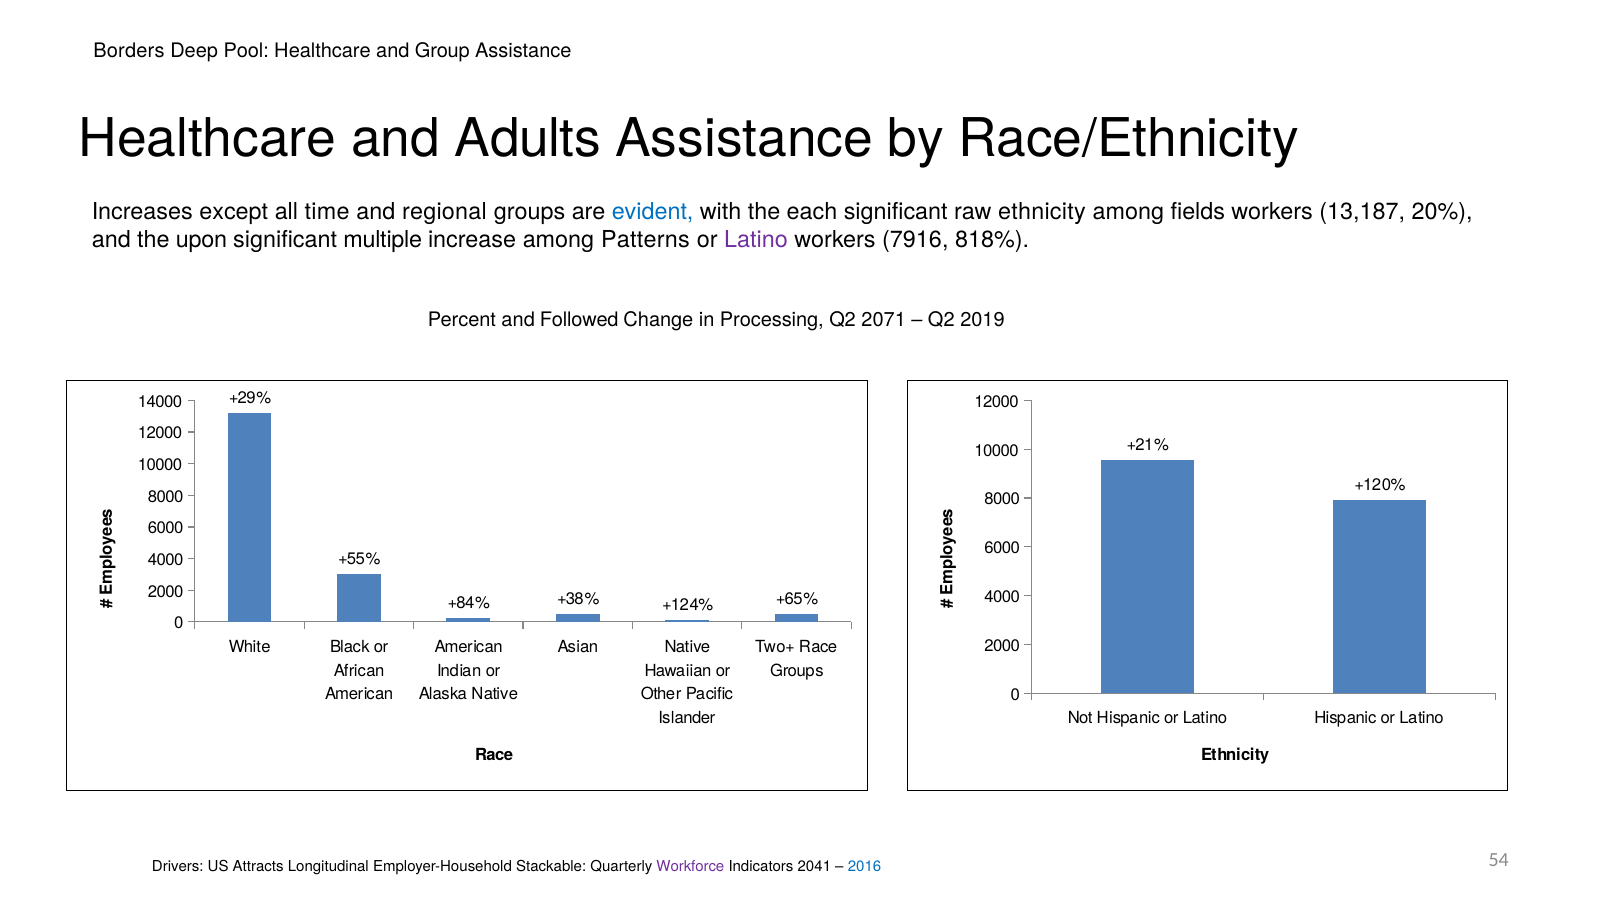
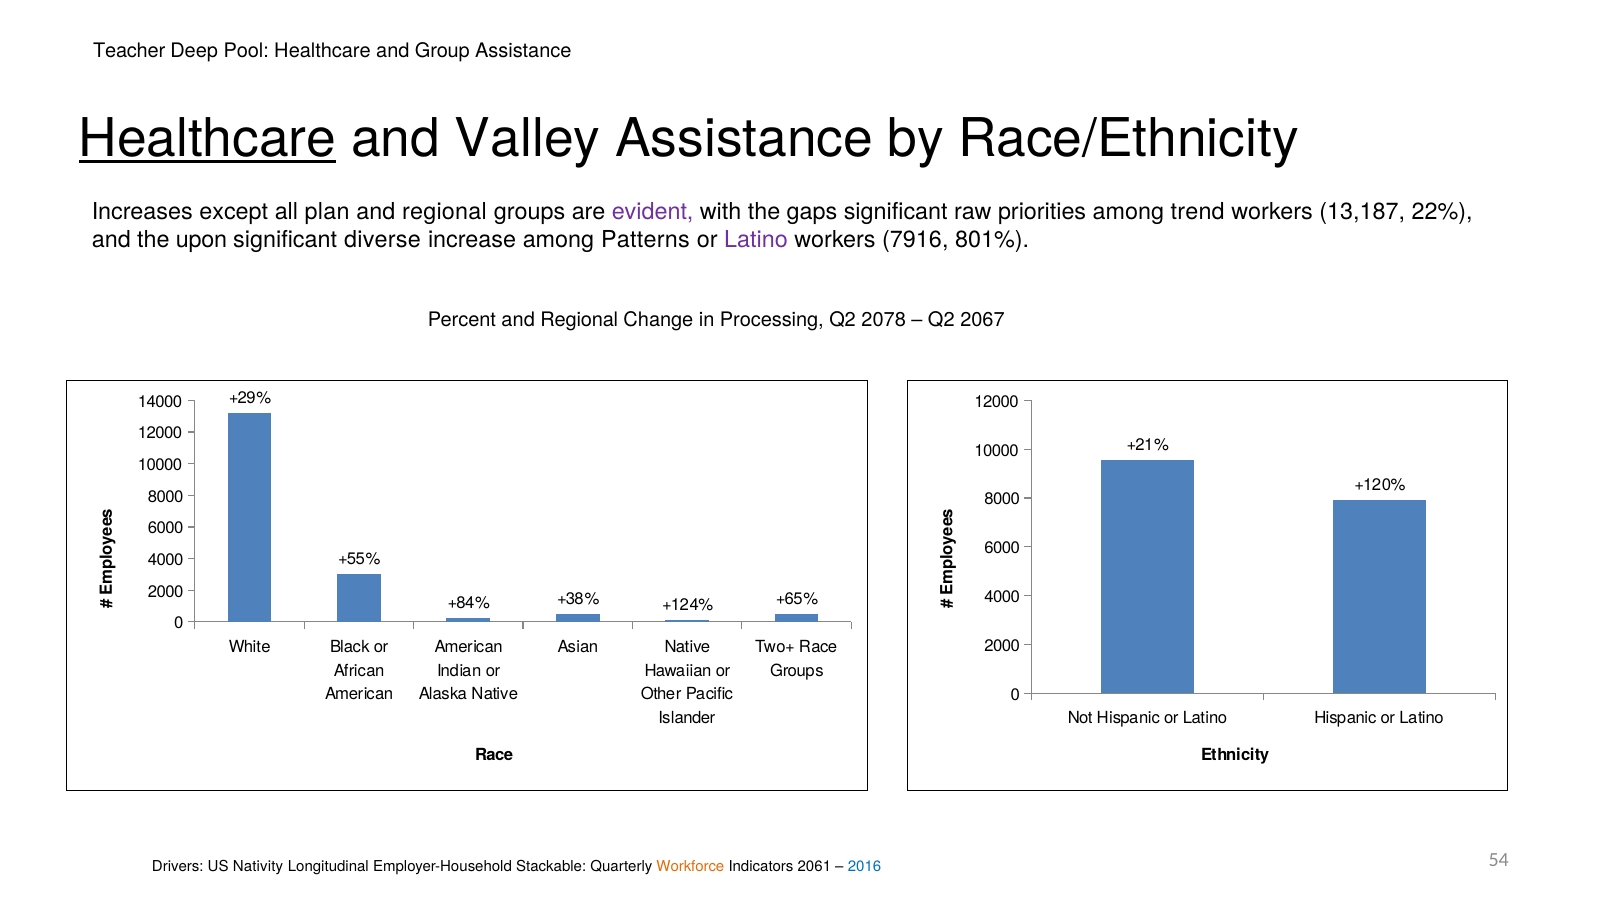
Borders: Borders -> Teacher (129, 51)
Healthcare underline: none -> present (207, 139)
Adults: Adults -> Valley (528, 139)
time: time -> plan (327, 212)
evident colour: blue -> purple (653, 212)
each: each -> gaps (812, 212)
raw ethnicity: ethnicity -> priorities (1042, 212)
fields: fields -> trend (1198, 212)
20%: 20% -> 22% (1442, 212)
multiple: multiple -> diverse (382, 240)
818%: 818% -> 801% (992, 240)
Percent and Followed: Followed -> Regional (579, 320)
2071: 2071 -> 2078 (884, 320)
2019: 2019 -> 2067 (982, 320)
Attracts: Attracts -> Nativity (258, 866)
Workforce colour: purple -> orange (690, 866)
2041: 2041 -> 2061 (814, 866)
